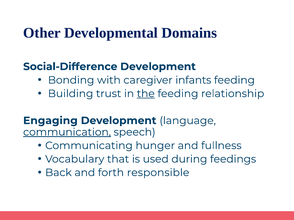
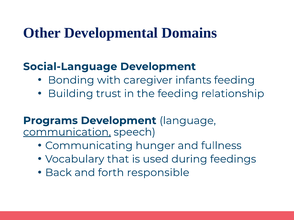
Social-Difference: Social-Difference -> Social-Language (70, 67)
the underline: present -> none (146, 94)
Engaging: Engaging -> Programs (50, 121)
